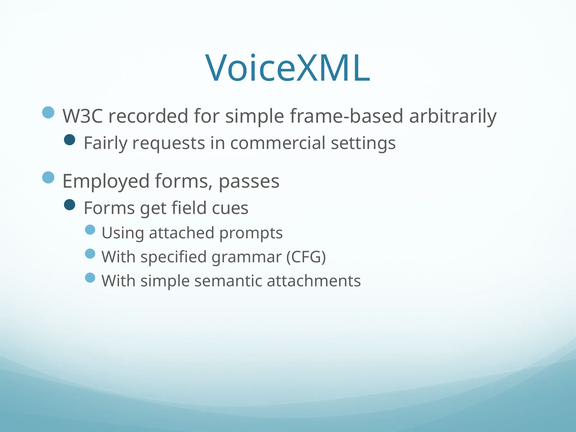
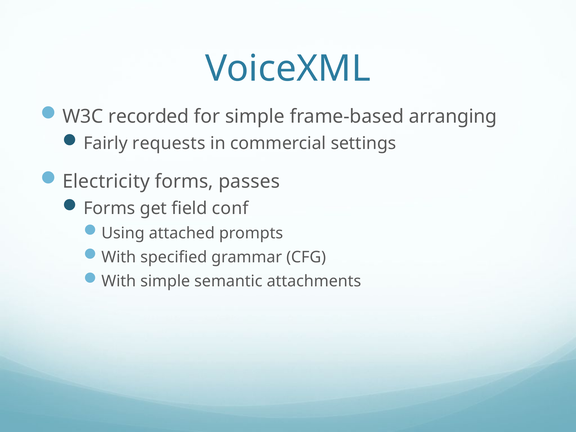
arbitrarily: arbitrarily -> arranging (453, 117)
Employed: Employed -> Electricity (106, 182)
cues: cues -> conf (230, 208)
